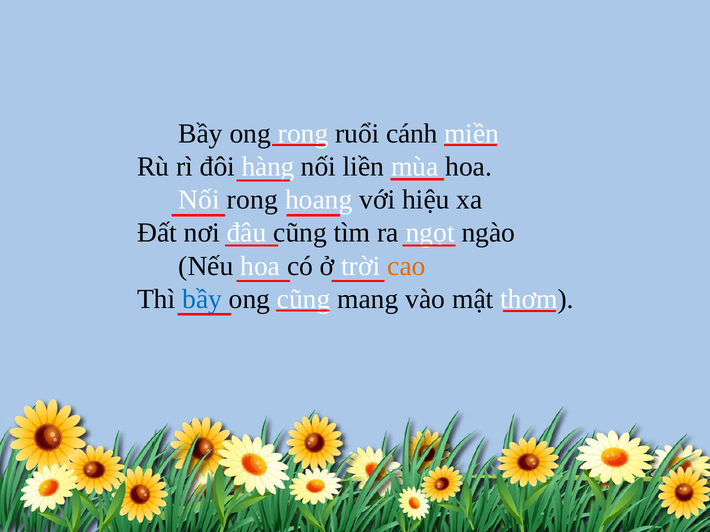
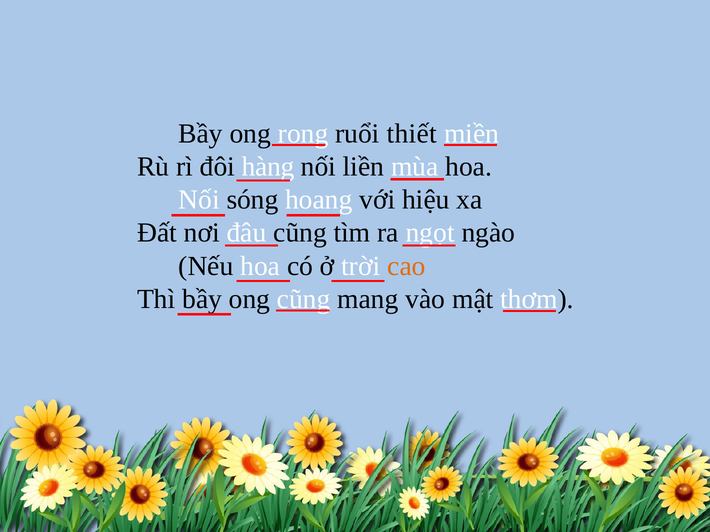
cánh: cánh -> thiết (412, 134)
Nối rong: rong -> sóng (252, 200)
bầy colour: blue -> black (202, 299)
